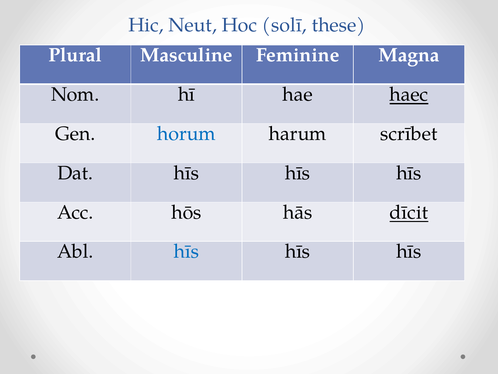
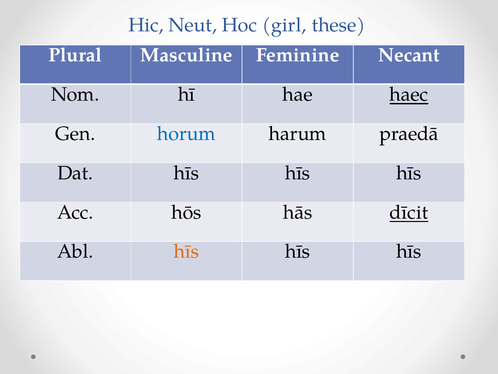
solī: solī -> girl (284, 25)
Magna: Magna -> Necant (409, 55)
scrībet: scrībet -> praedā (409, 133)
hīs colour: blue -> orange (186, 251)
